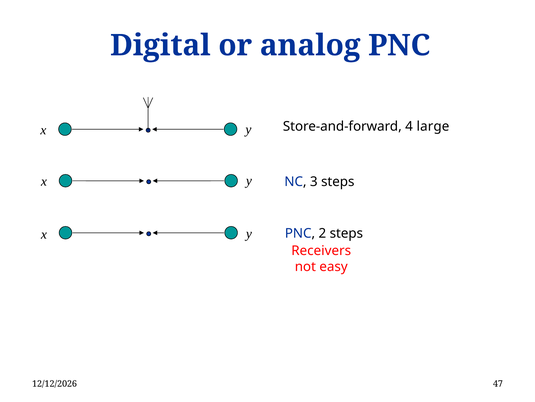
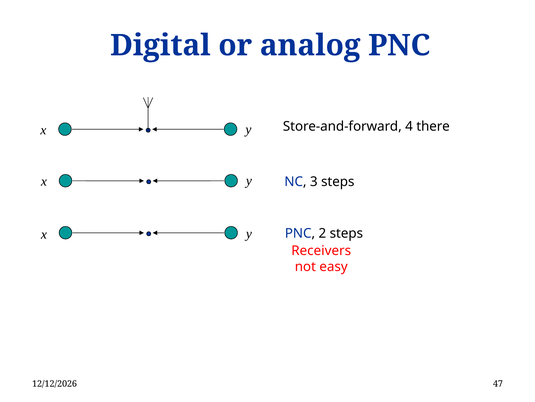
large: large -> there (433, 126)
